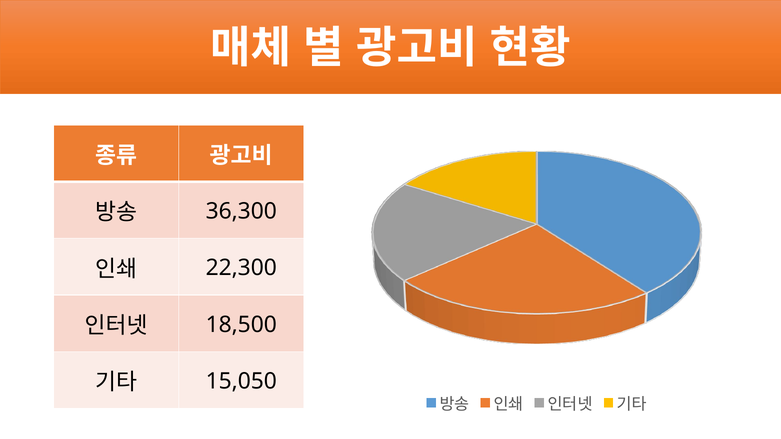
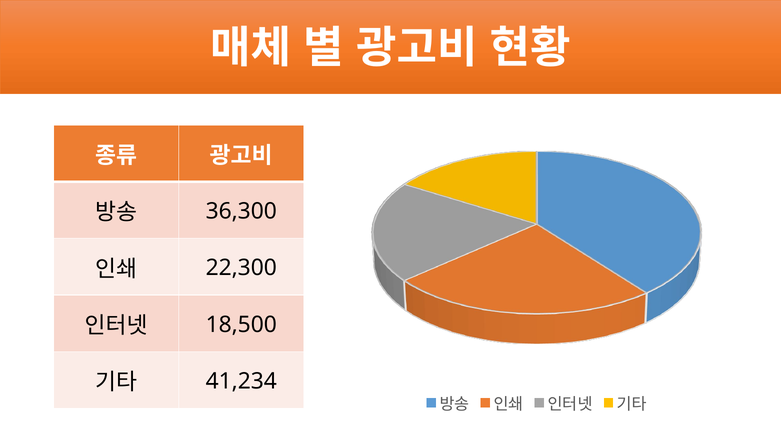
15,050: 15,050 -> 41,234 (241, 382)
